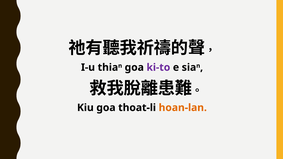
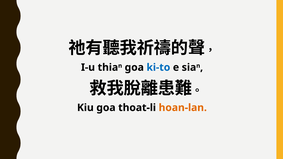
ki-to colour: purple -> blue (158, 67)
